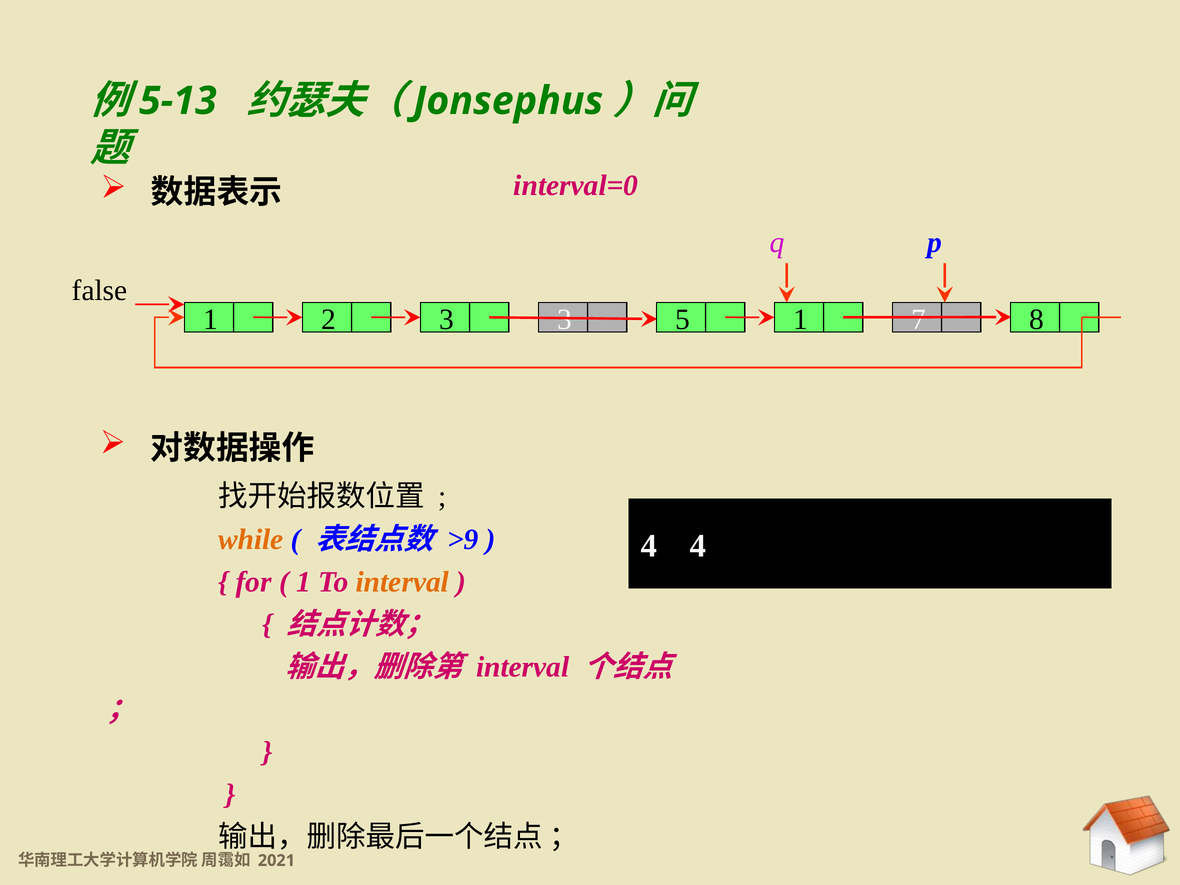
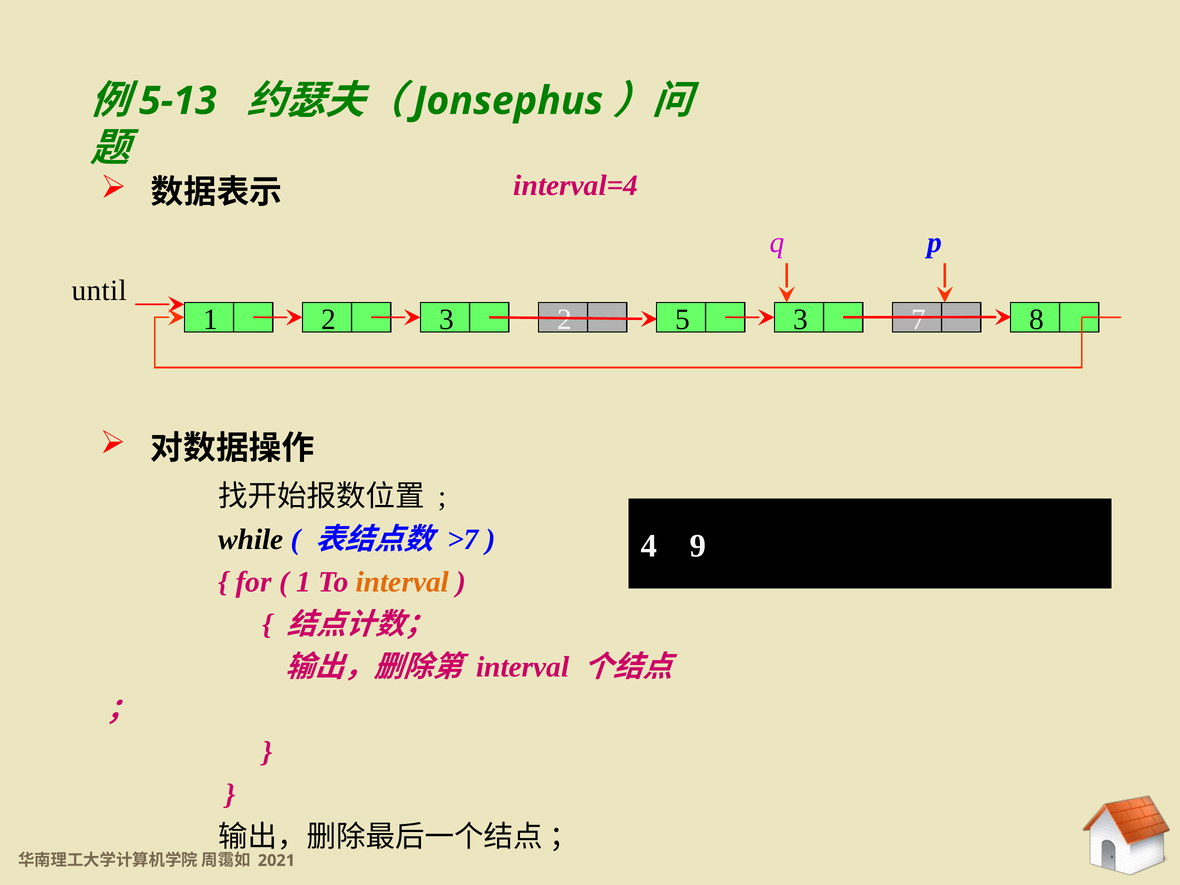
interval=0: interval=0 -> interval=4 (576, 186)
false: false -> until (99, 291)
3 3: 3 -> 2 (565, 319)
5 1: 1 -> 3 (801, 319)
while colour: orange -> black (251, 540)
>9: >9 -> >7 (463, 540)
4 4: 4 -> 9 (698, 546)
